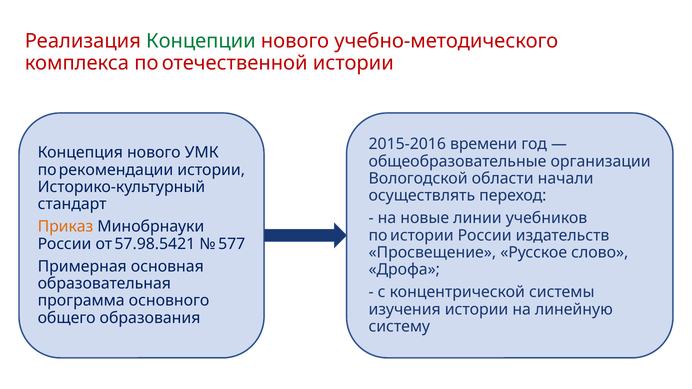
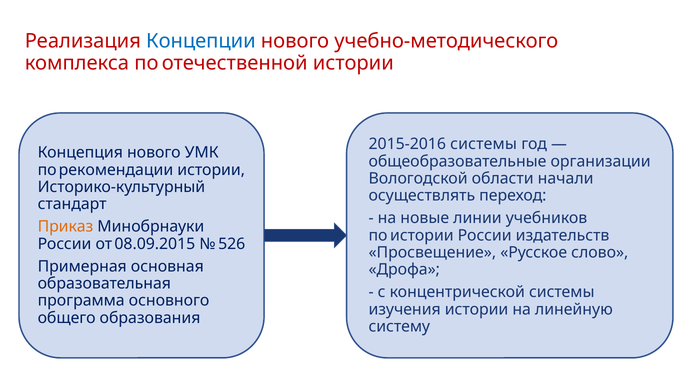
Концепции colour: green -> blue (201, 41)
2015-2016 времени: времени -> системы (484, 144)
57.98.5421: 57.98.5421 -> 08.09.2015 (155, 244)
577: 577 -> 526 (232, 244)
